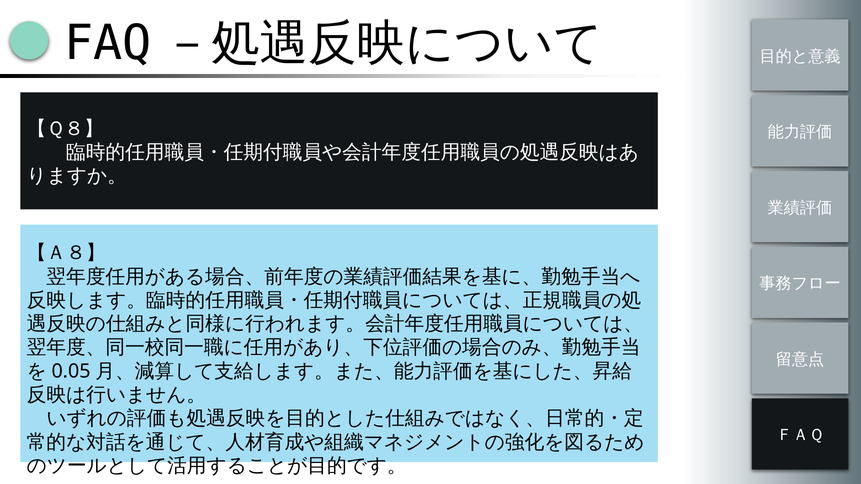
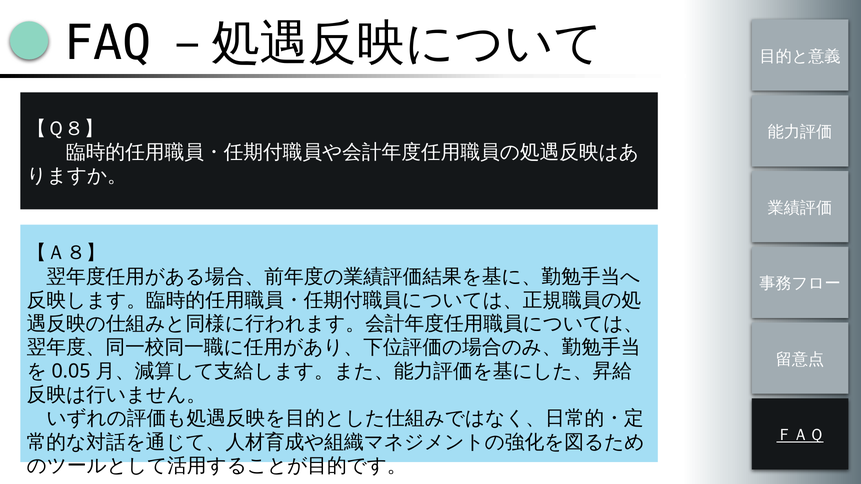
ＦＡＱ underline: none -> present (800, 435)
